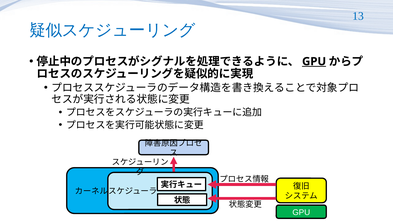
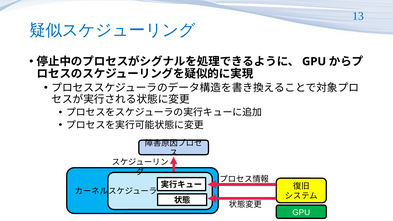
GPU underline: present -> none (314, 61)
